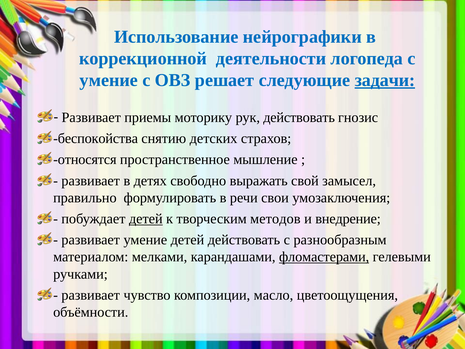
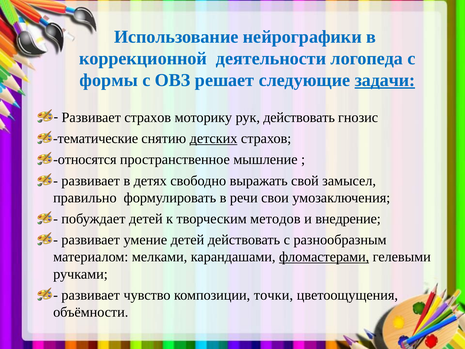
умение: умение -> формы (109, 80)
Развивает приемы: приемы -> страхов (148, 117)
беспокойства: беспокойства -> тематические (96, 138)
детских underline: none -> present (214, 138)
детей underline: present -> none (146, 219)
масло: масло -> точки (273, 295)
